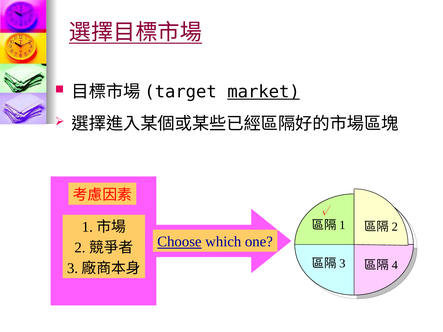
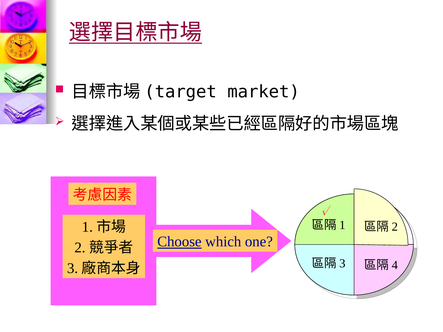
market underline: present -> none (264, 92)
